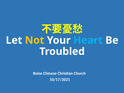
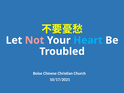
Not colour: yellow -> pink (35, 40)
